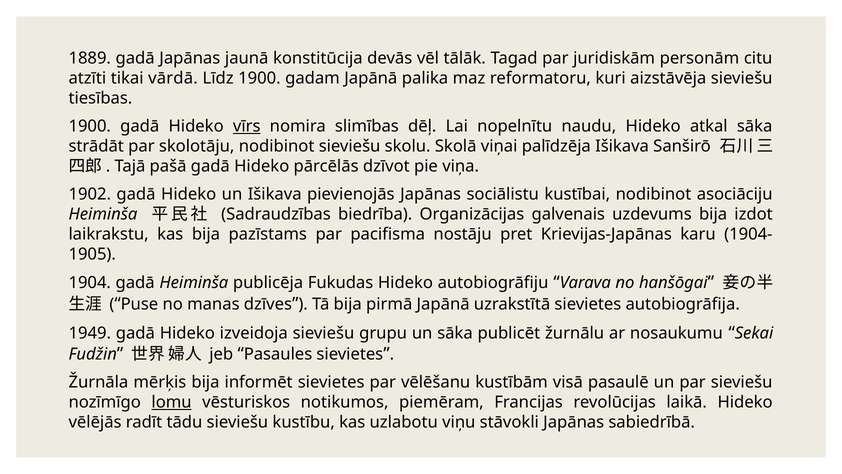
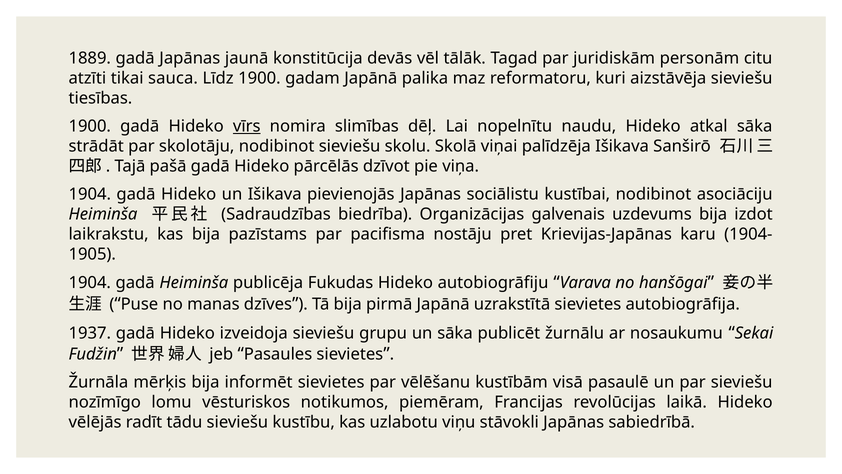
vārdā: vārdā -> sauca (173, 78)
1902: 1902 -> 1904 (90, 194)
1949: 1949 -> 1937 (90, 333)
lomu underline: present -> none (172, 402)
